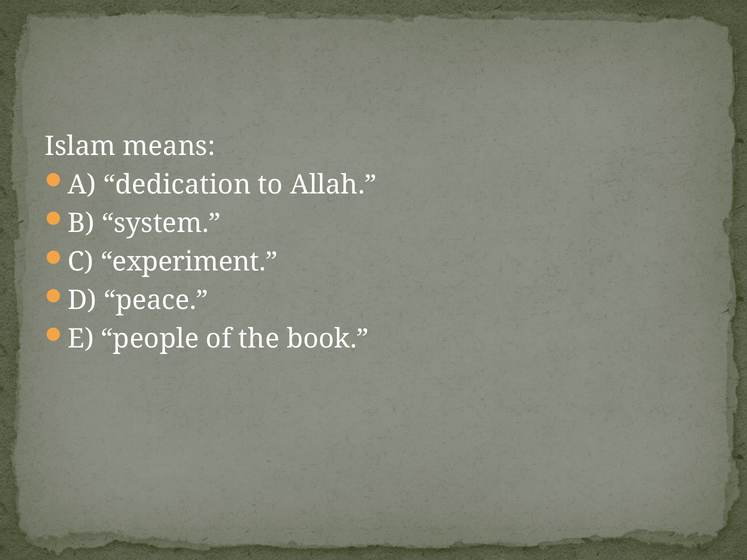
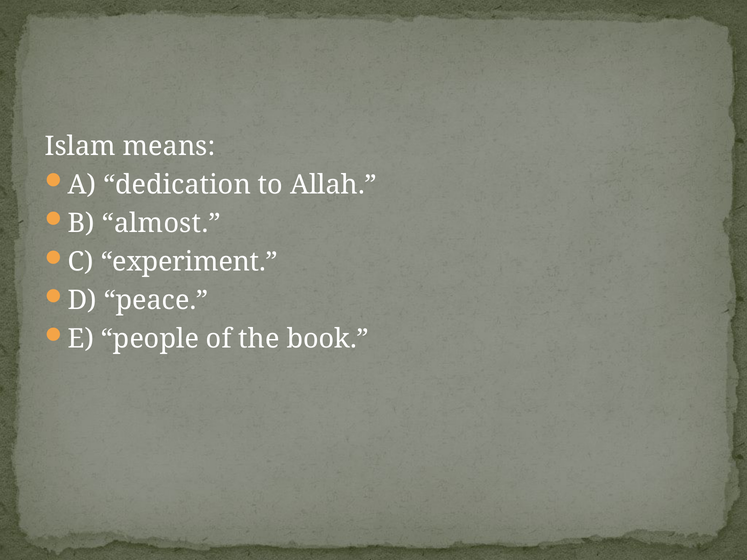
system: system -> almost (161, 223)
